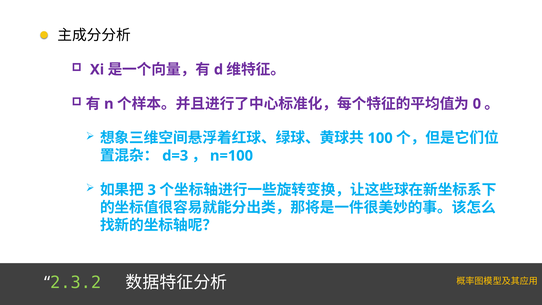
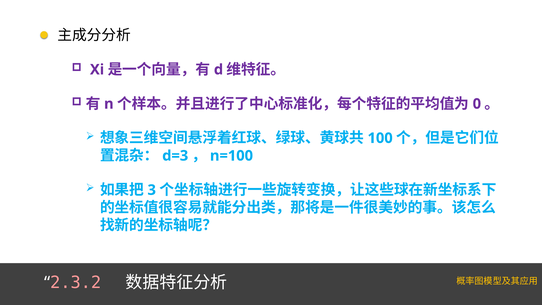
2.3.2 colour: light green -> pink (76, 282)
